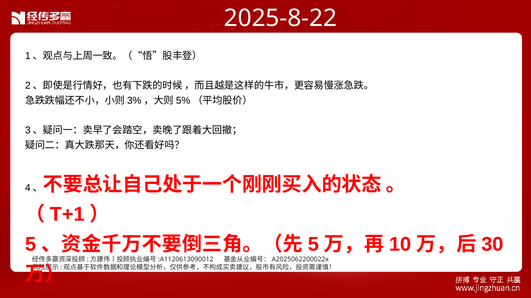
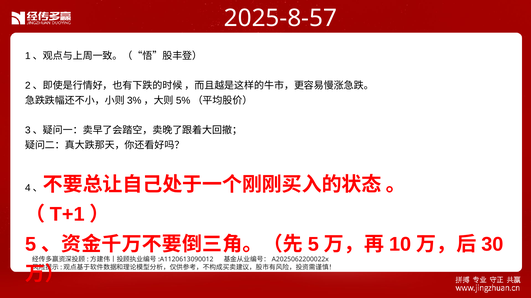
2025-8-22: 2025-8-22 -> 2025-8-57 (280, 18)
